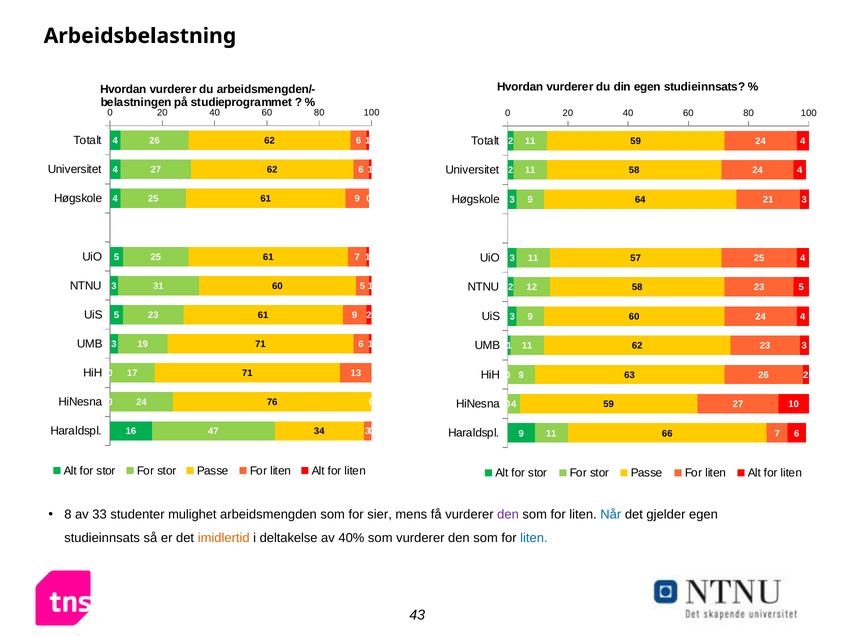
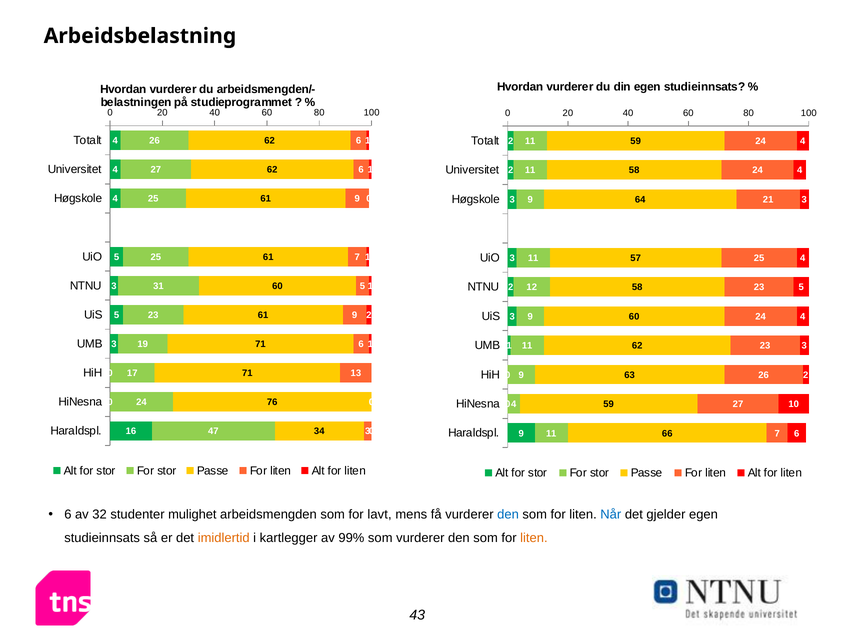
8: 8 -> 6 (68, 515)
33: 33 -> 32 (100, 515)
sier: sier -> lavt (380, 515)
den colour: purple -> blue (508, 515)
deltakelse: deltakelse -> kartlegger (289, 538)
40%: 40% -> 99% (351, 538)
liten colour: blue -> orange (534, 538)
